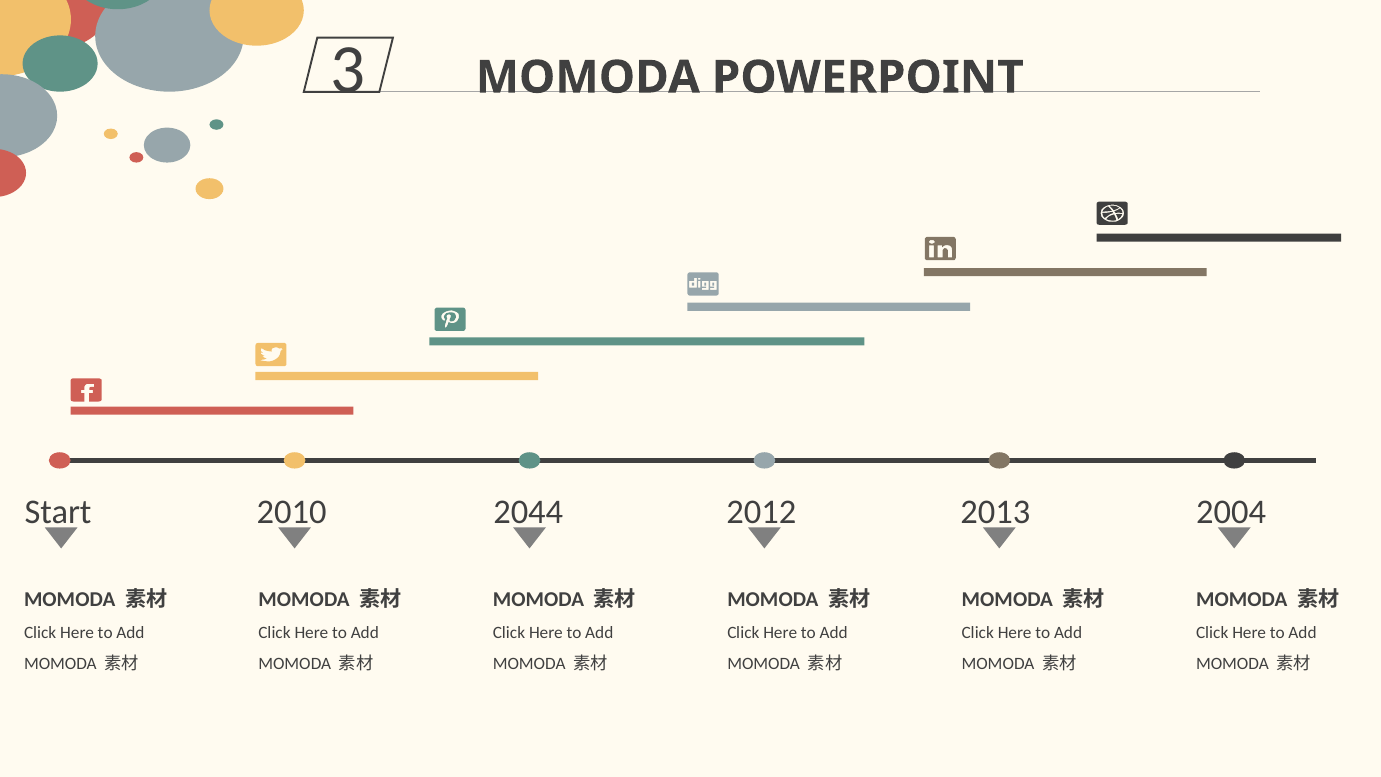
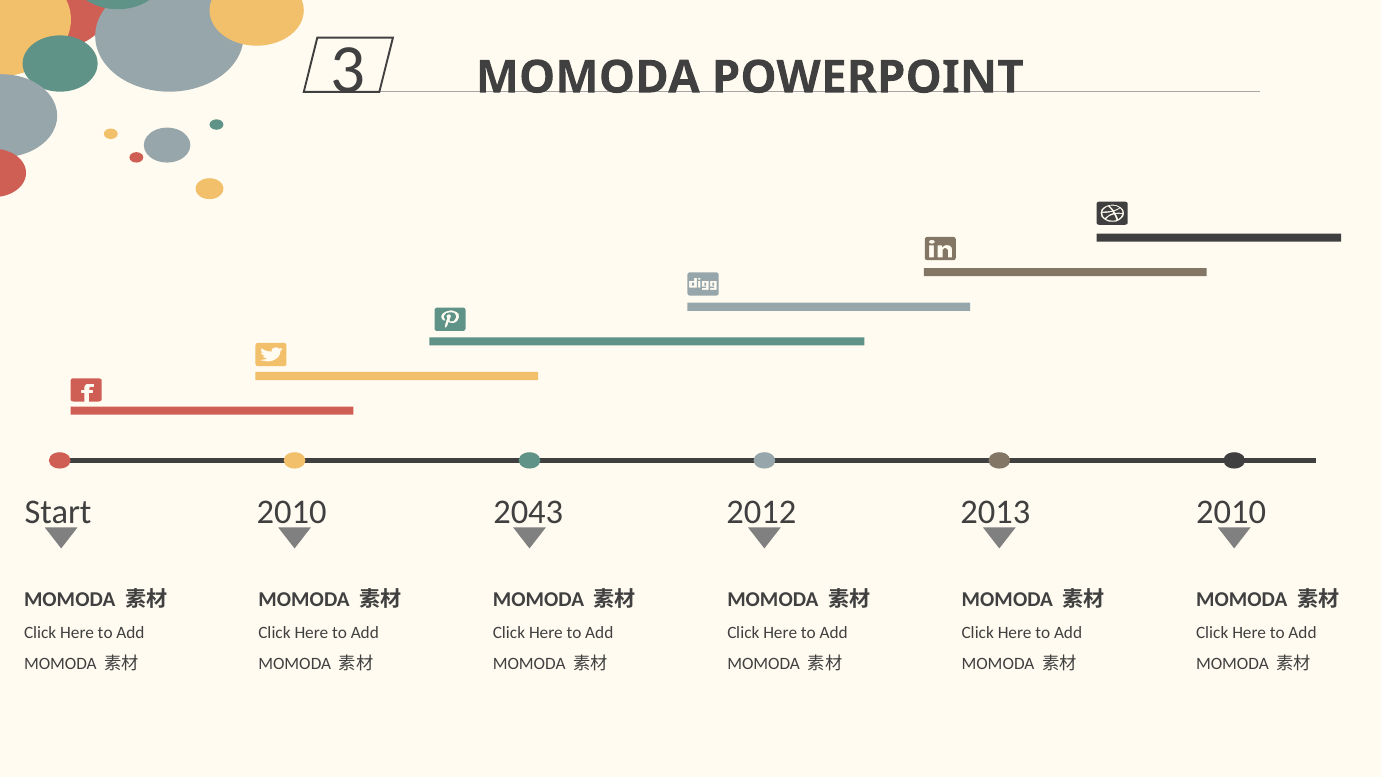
2044: 2044 -> 2043 (528, 512)
2012 2004: 2004 -> 2010 (1231, 512)
